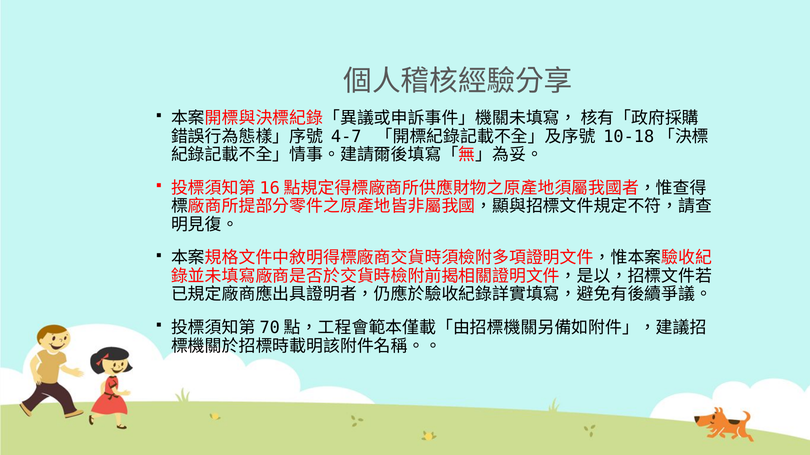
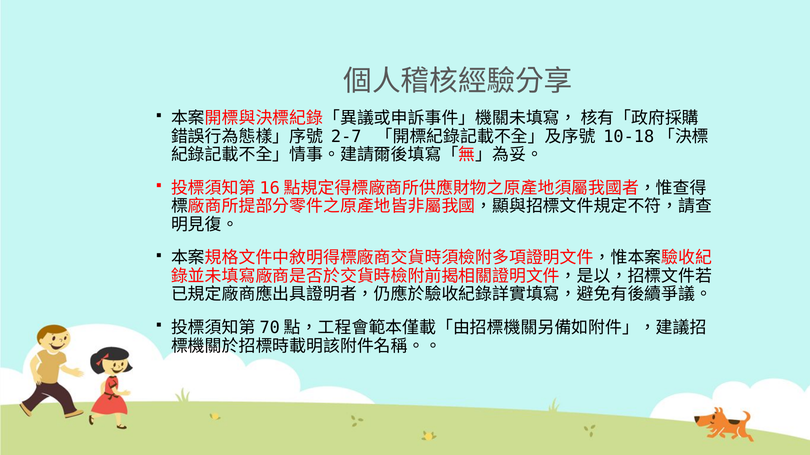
4-7: 4-7 -> 2-7 (346, 137)
